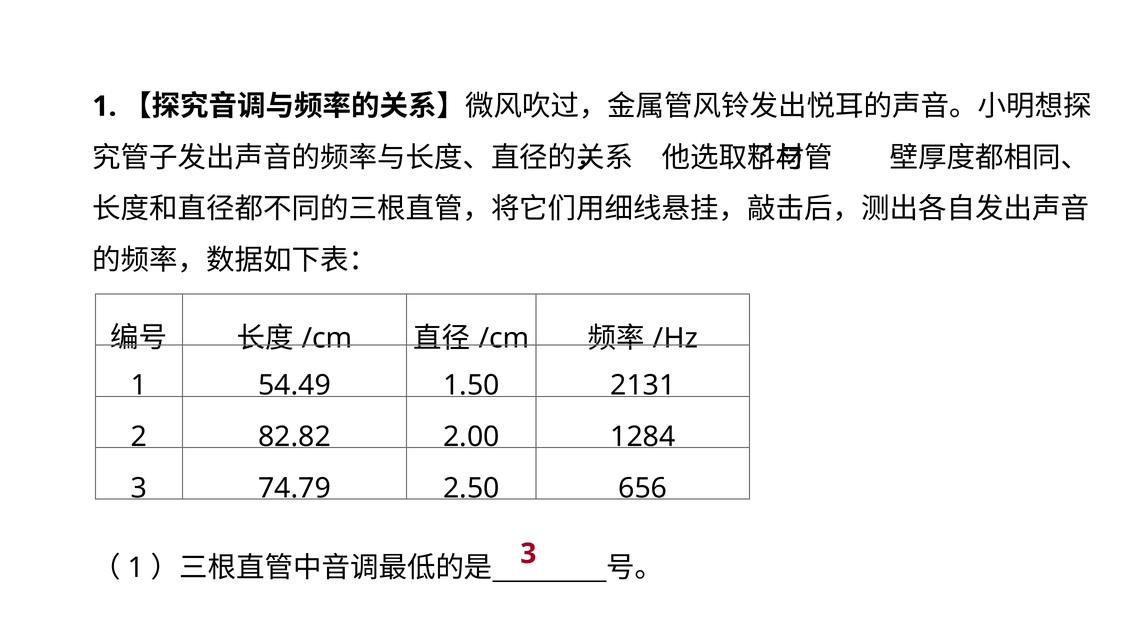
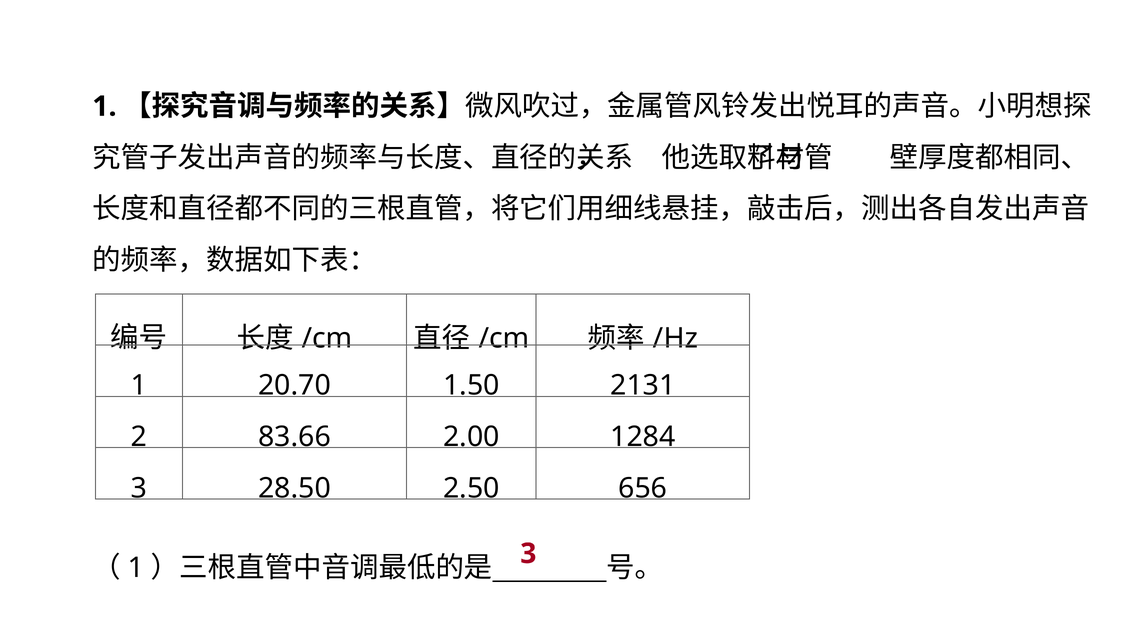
54.49: 54.49 -> 20.70 (294, 386)
82.82: 82.82 -> 83.66 (294, 437)
74.79: 74.79 -> 28.50 (294, 488)
